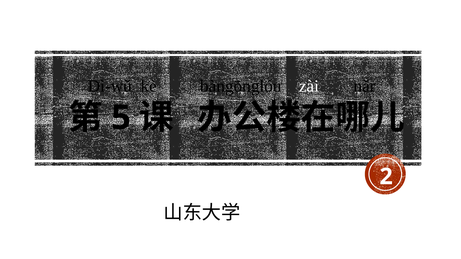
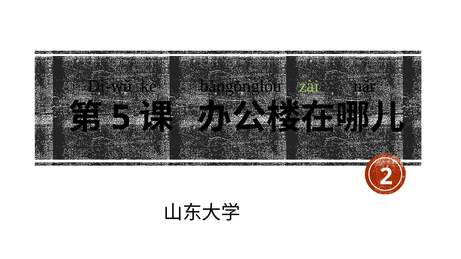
zài colour: white -> light green (309, 86)
